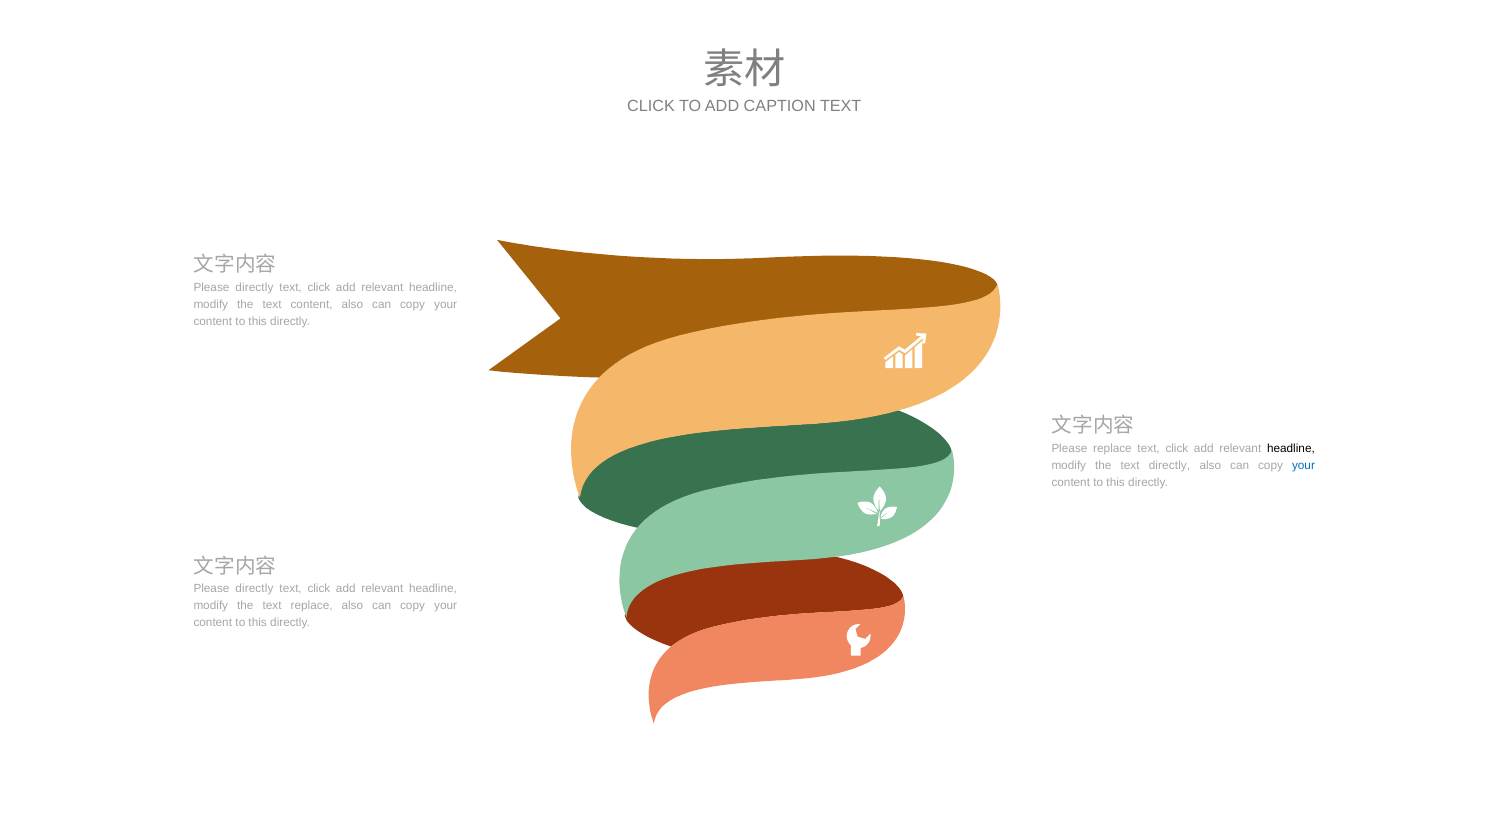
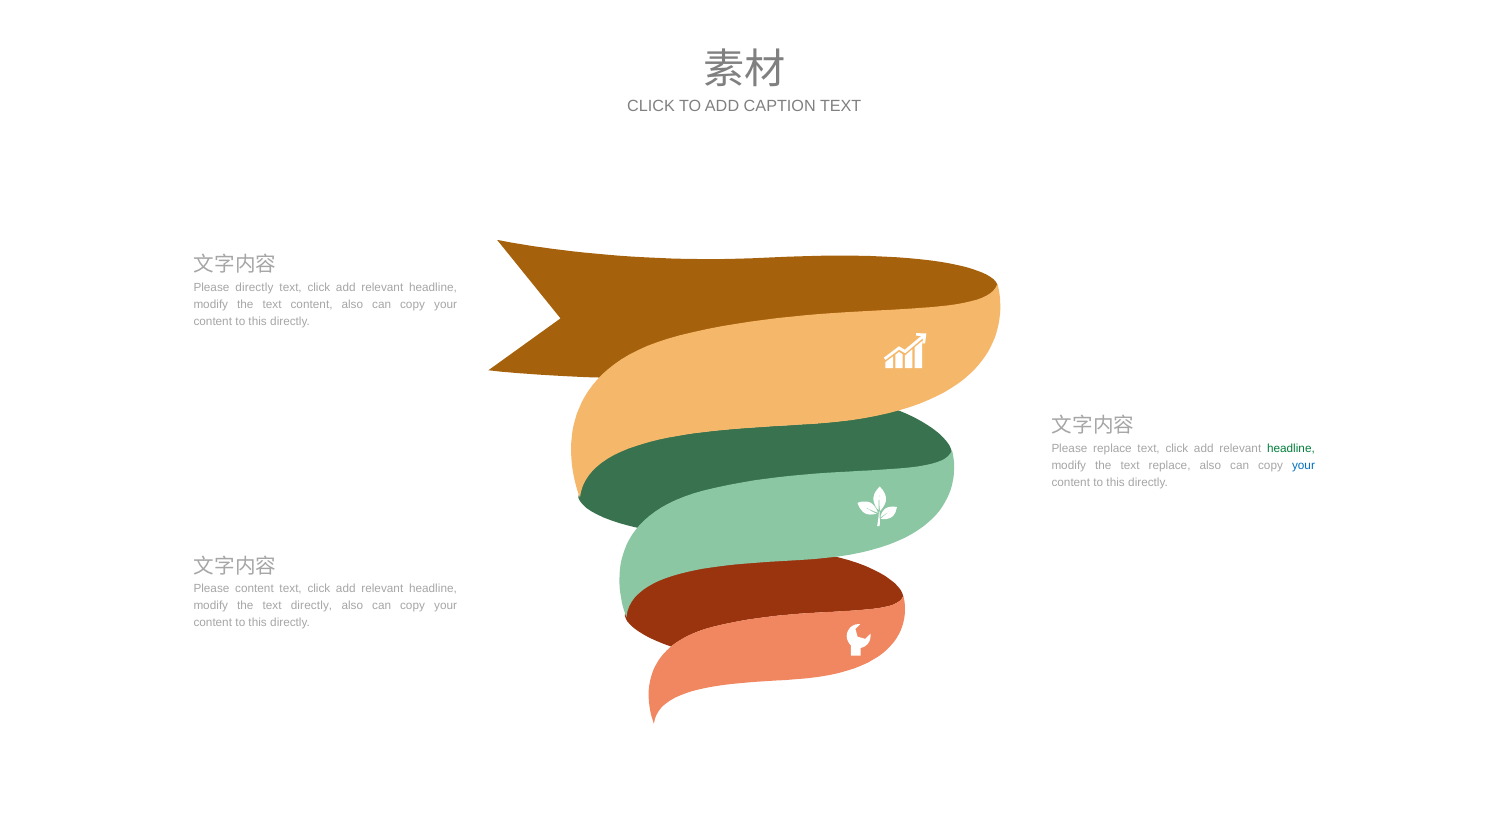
headline colour: black -> green (1291, 449)
text directly: directly -> replace (1170, 465)
directly: directly -> content (254, 589)
text replace: replace -> directly (312, 605)
